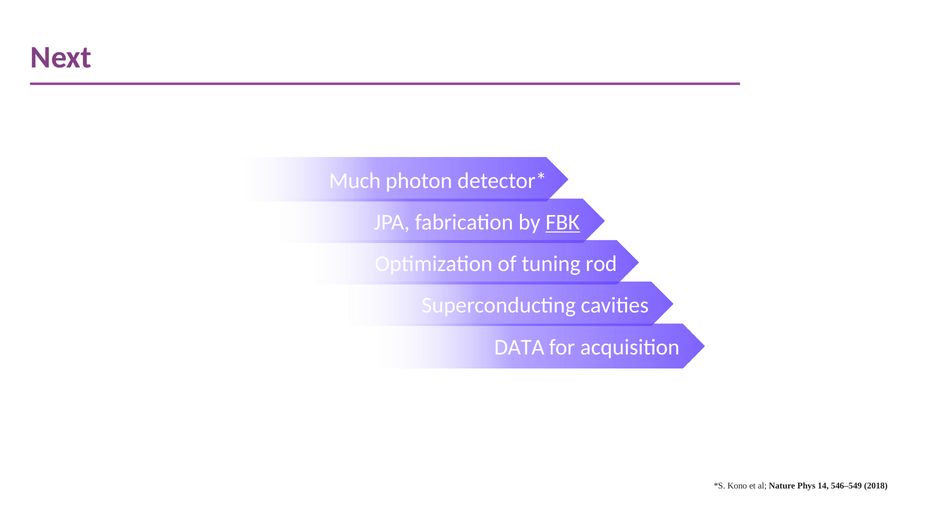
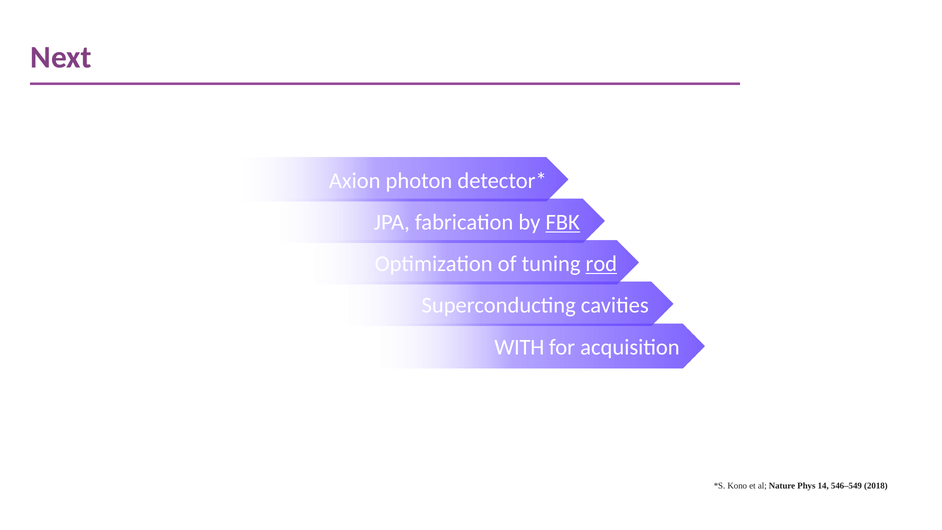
Much: Much -> Axion (355, 181)
rod underline: none -> present (601, 264)
DATA: DATA -> WITH (519, 347)
